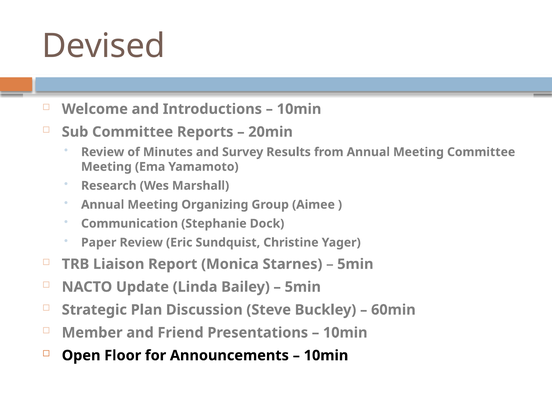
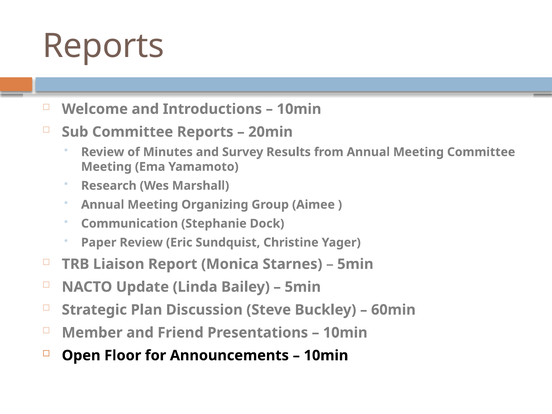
Devised: Devised -> Reports (103, 46)
